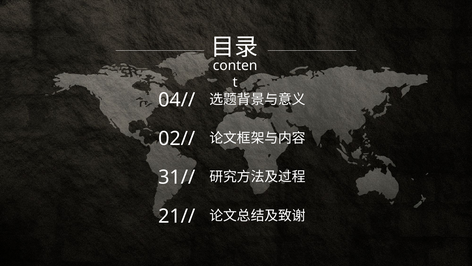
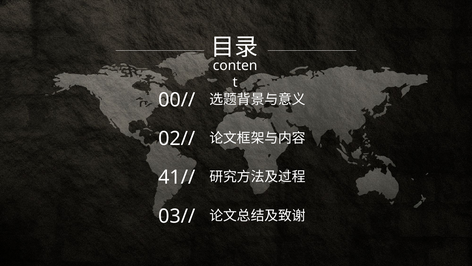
04//: 04// -> 00// (177, 100)
31//: 31// -> 41// (177, 177)
21//: 21// -> 03// (177, 216)
